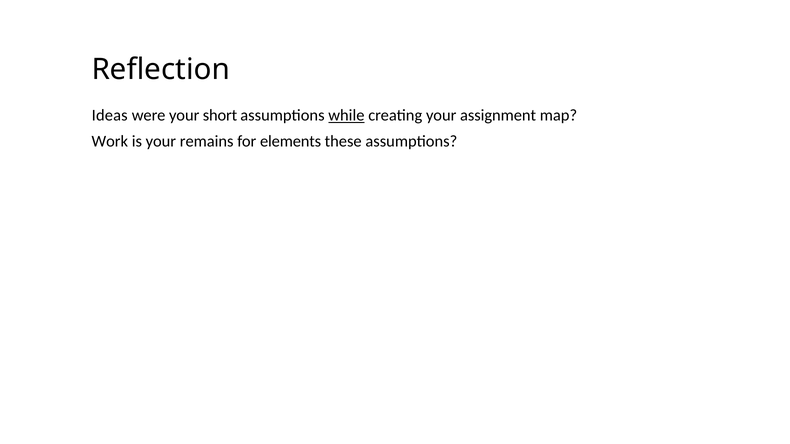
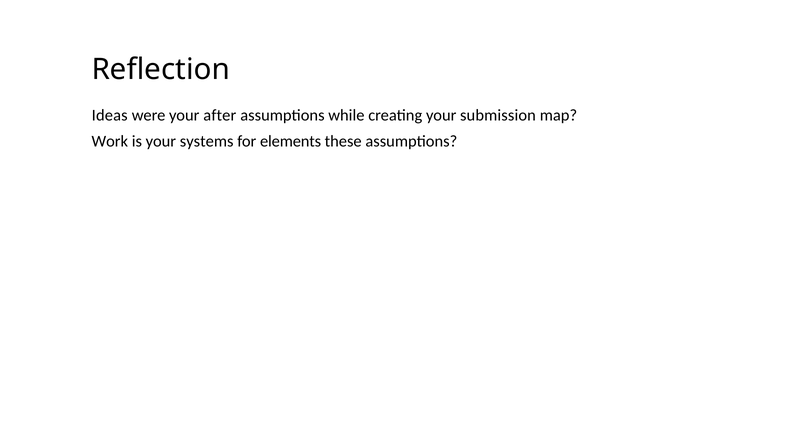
short: short -> after (220, 115)
while underline: present -> none (346, 115)
assignment: assignment -> submission (498, 115)
remains: remains -> systems (207, 141)
